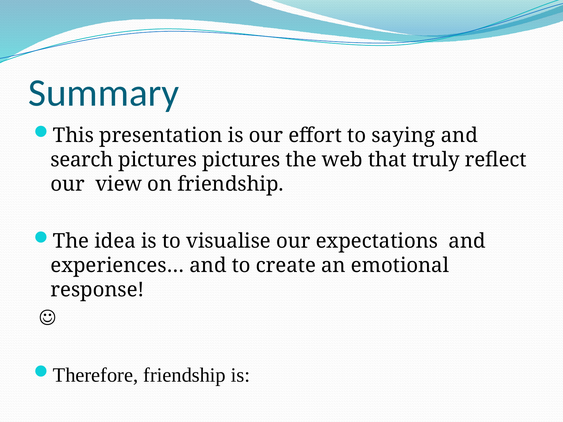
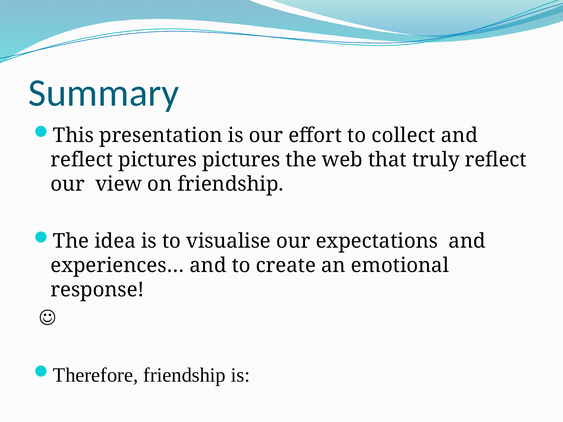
saying: saying -> collect (403, 136)
search: search -> reflect (82, 160)
